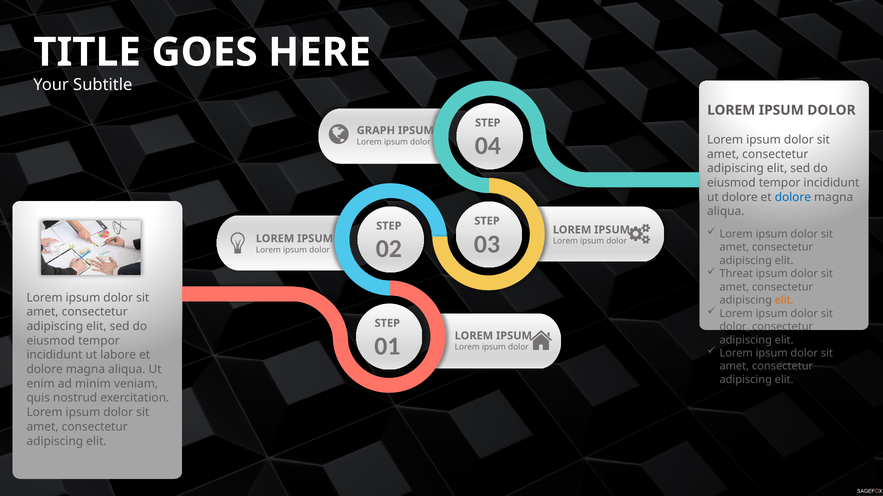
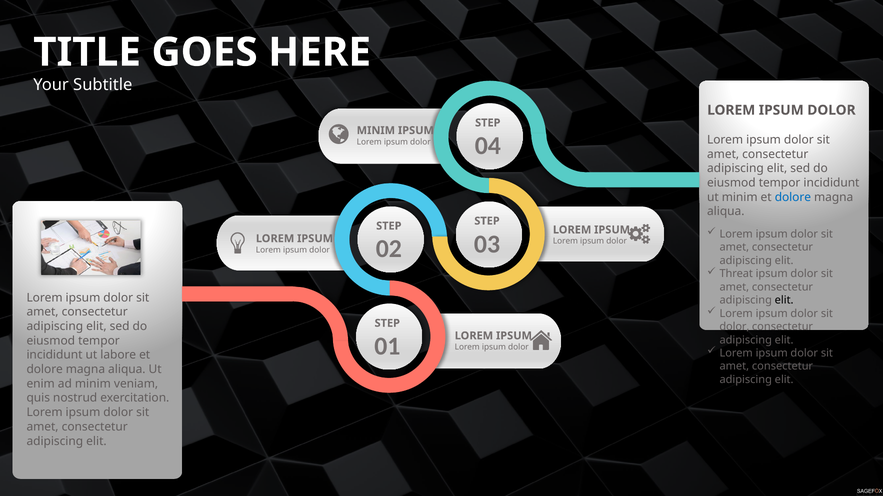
GRAPH: GRAPH -> MINIM (376, 131)
ut dolore: dolore -> minim (740, 197)
elit colour: orange -> black (784, 301)
